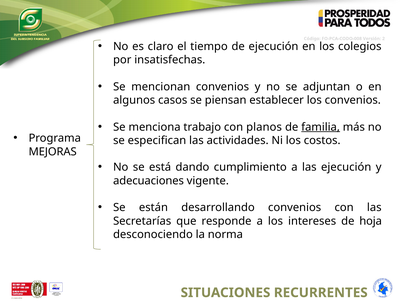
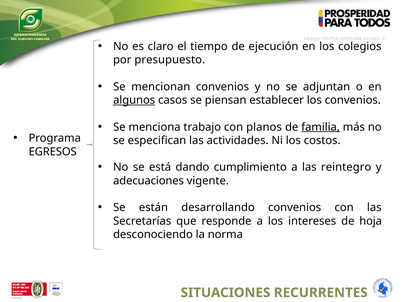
insatisfechas: insatisfechas -> presupuesto (170, 60)
algunos underline: none -> present (134, 100)
MEJORAS: MEJORAS -> EGRESOS (53, 152)
las ejecución: ejecución -> reintegro (346, 167)
